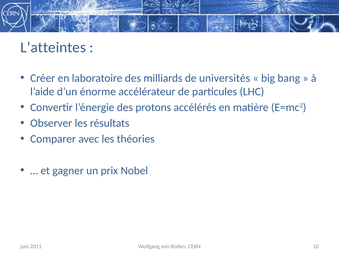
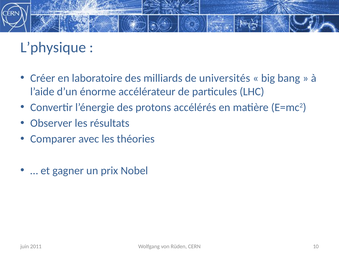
L’atteintes: L’atteintes -> L’physique (53, 47)
